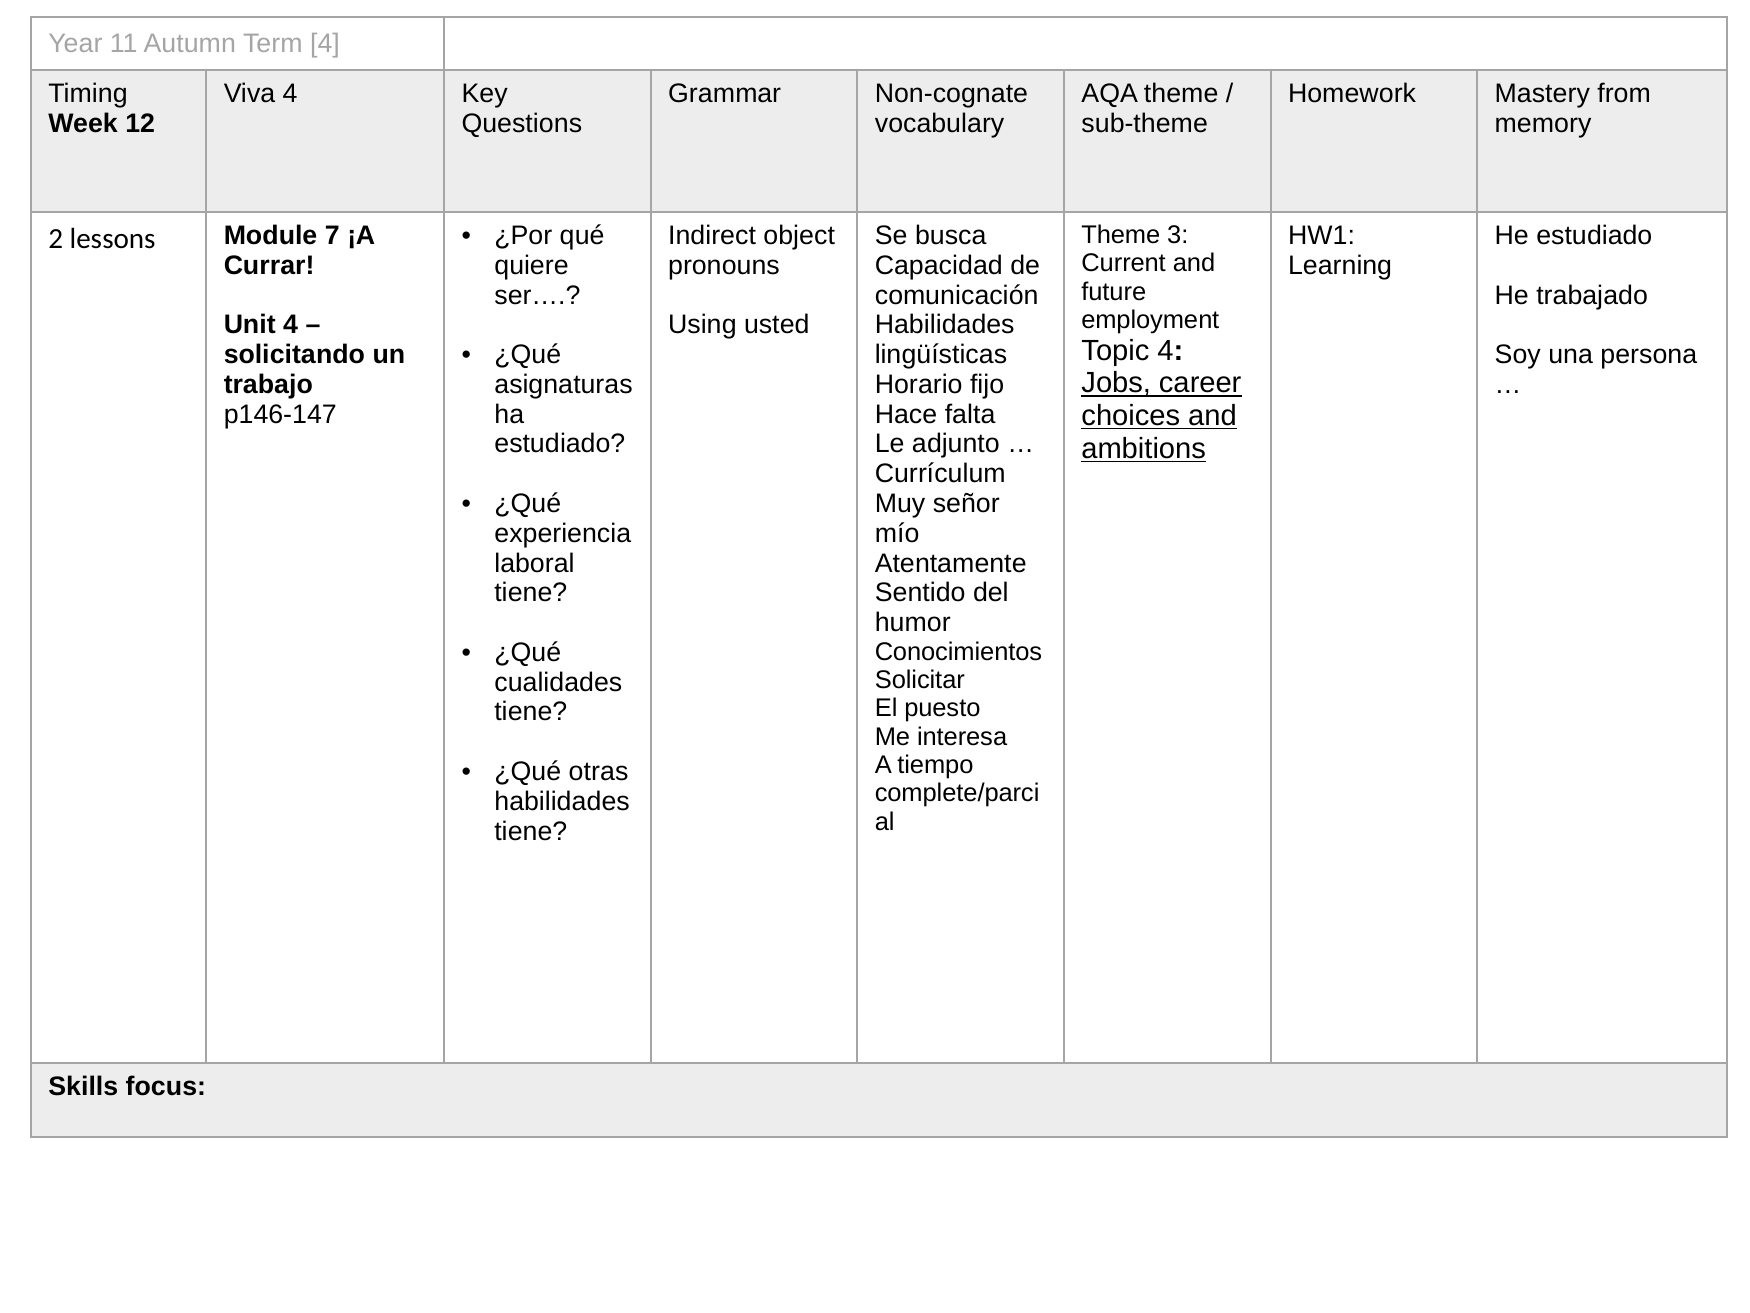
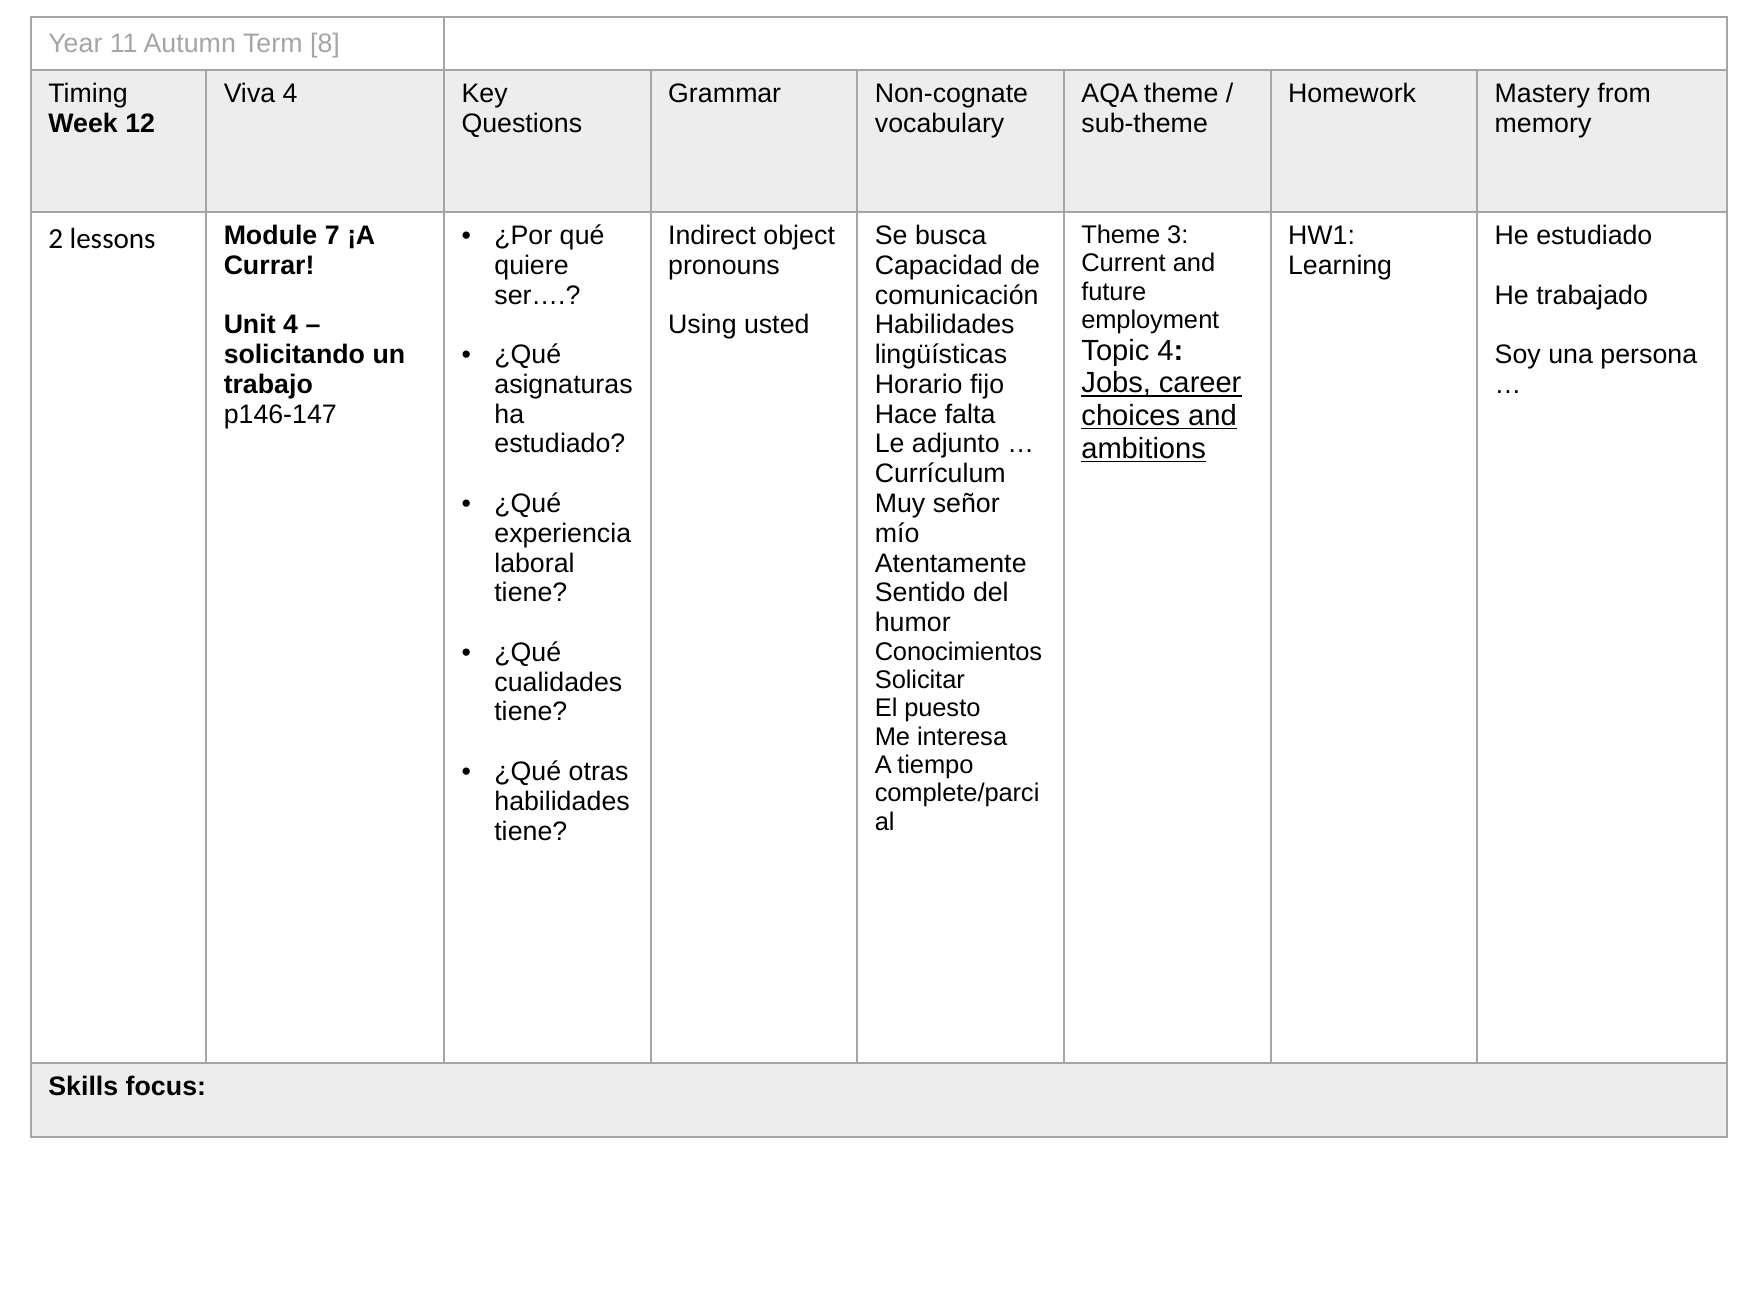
Term 4: 4 -> 8 (325, 44)
